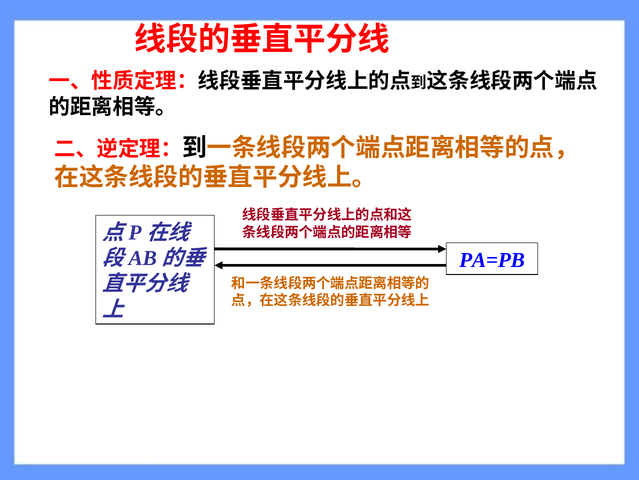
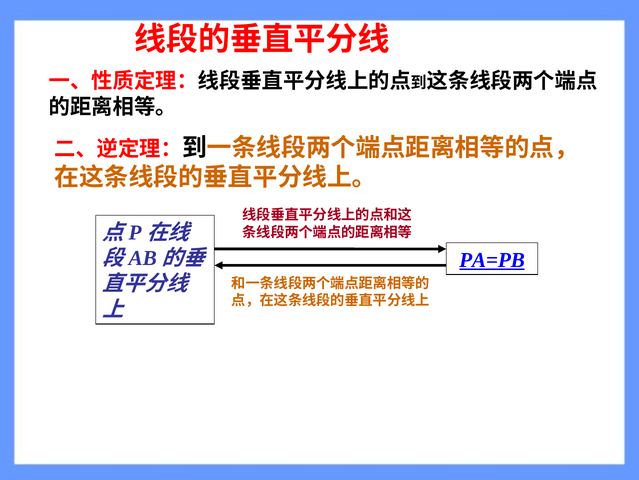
PA=PB underline: none -> present (492, 260)
